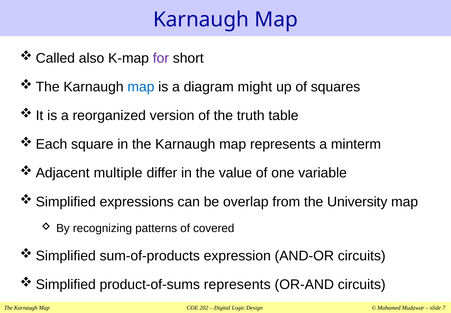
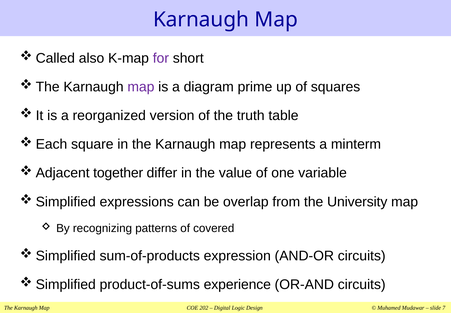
map colour: blue -> purple (141, 87)
might: might -> prime (255, 87)
multiple: multiple -> together (118, 173)
product-of-sums represents: represents -> experience (237, 284)
